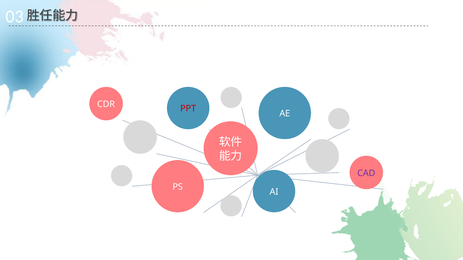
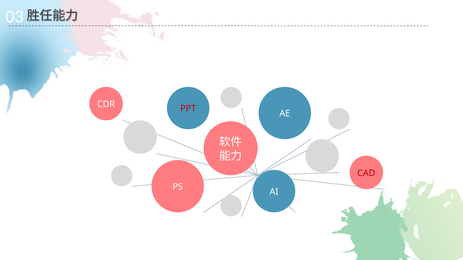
CAD colour: purple -> red (366, 173)
